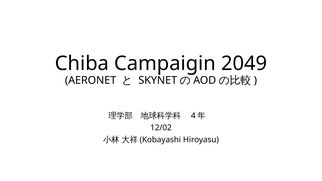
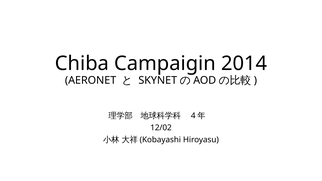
2049: 2049 -> 2014 (244, 64)
